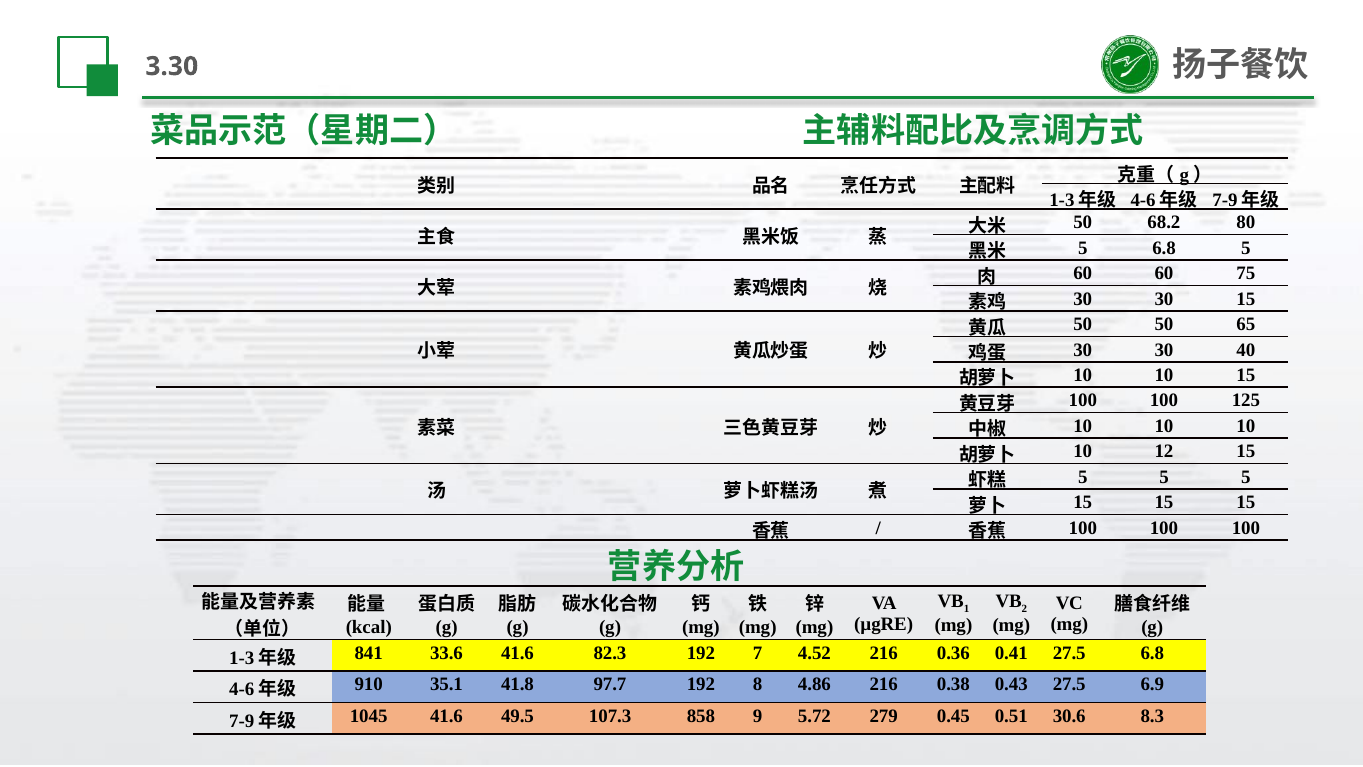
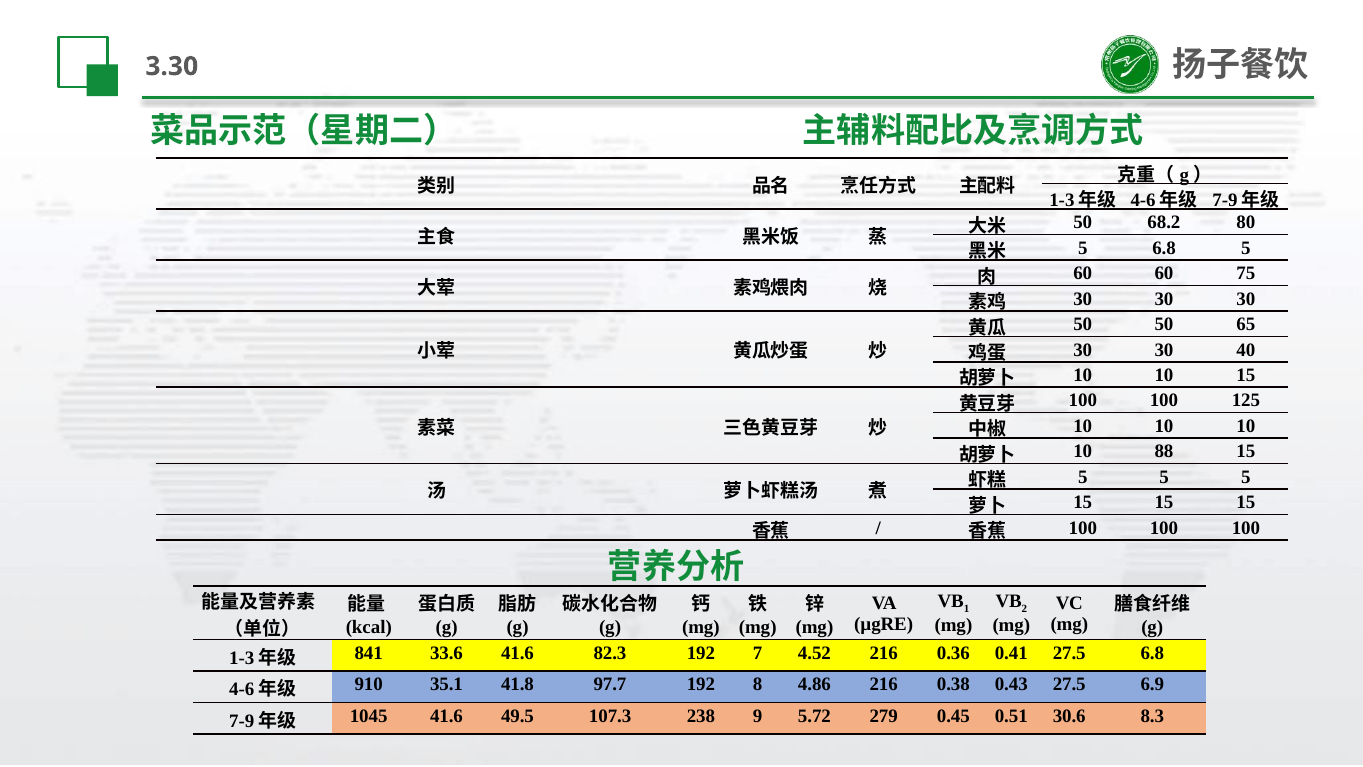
30 30 15: 15 -> 30 (1246, 299)
12: 12 -> 88 (1164, 451)
858: 858 -> 238 (701, 716)
